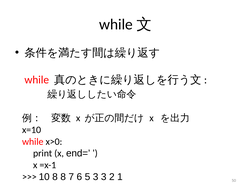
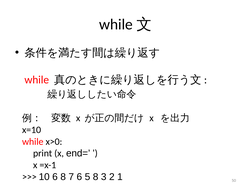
10 8: 8 -> 6 (55, 176)
5 3: 3 -> 8 (96, 176)
